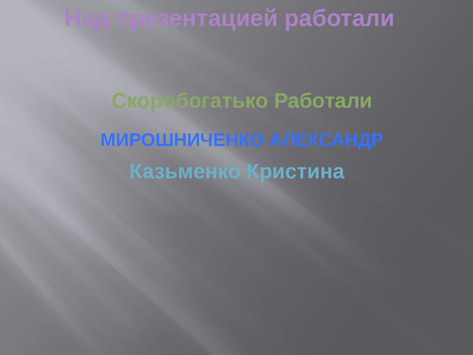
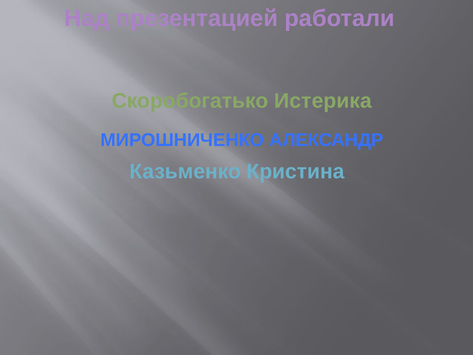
Скоробогатько Работали: Работали -> Истерика (323, 101)
